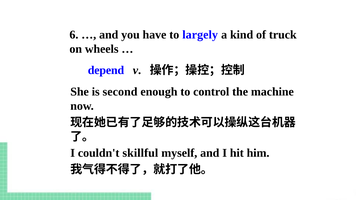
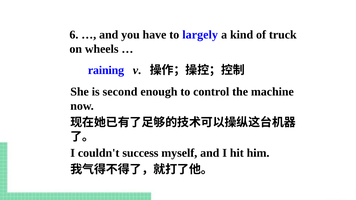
depend: depend -> raining (106, 70)
skillful: skillful -> success (140, 153)
